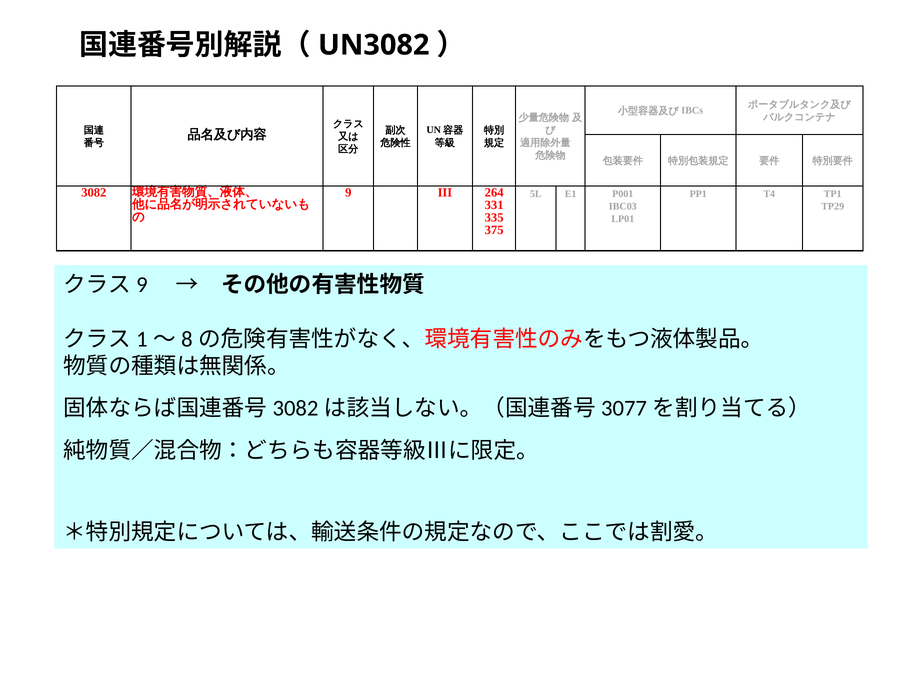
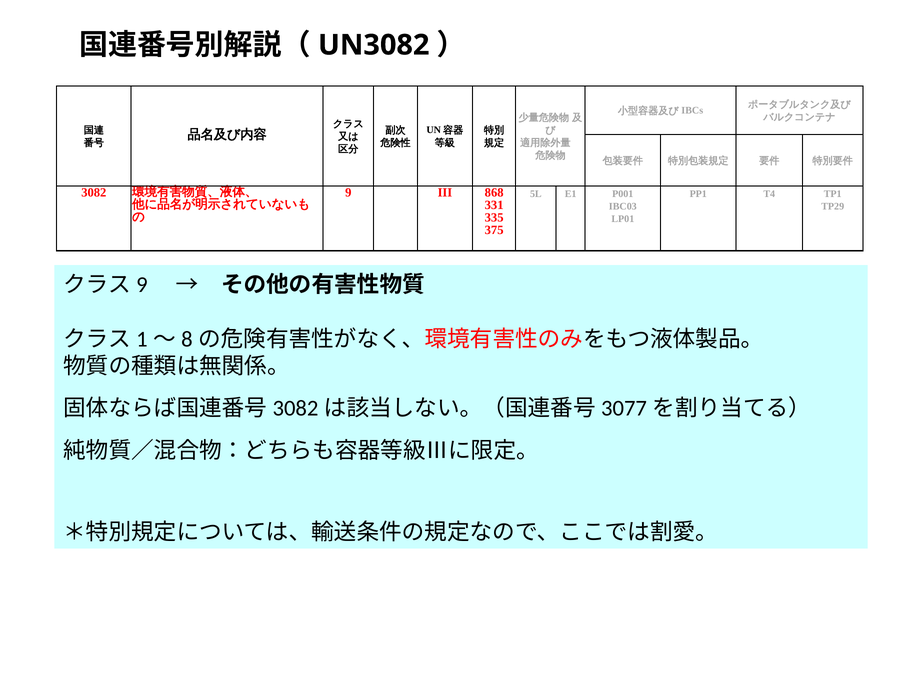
264: 264 -> 868 (494, 193)
